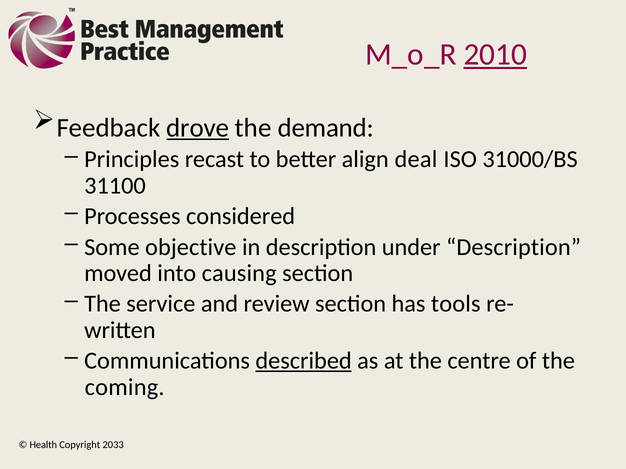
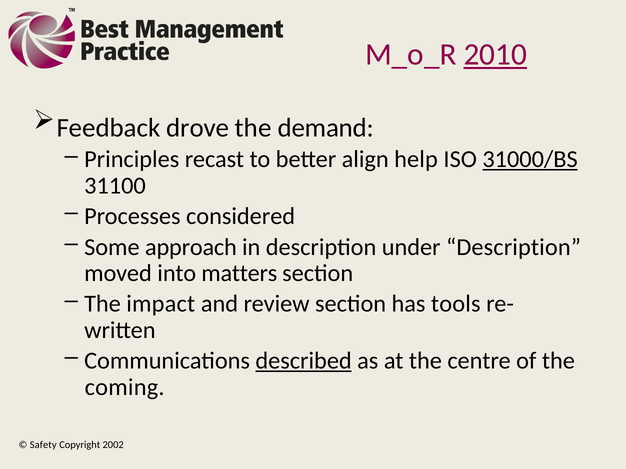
drove underline: present -> none (198, 128)
deal: deal -> help (416, 160)
31000/BS underline: none -> present (530, 160)
objective: objective -> approach (191, 247)
causing: causing -> matters (239, 274)
service: service -> impact (161, 304)
Health: Health -> Safety (43, 445)
2033: 2033 -> 2002 (113, 445)
